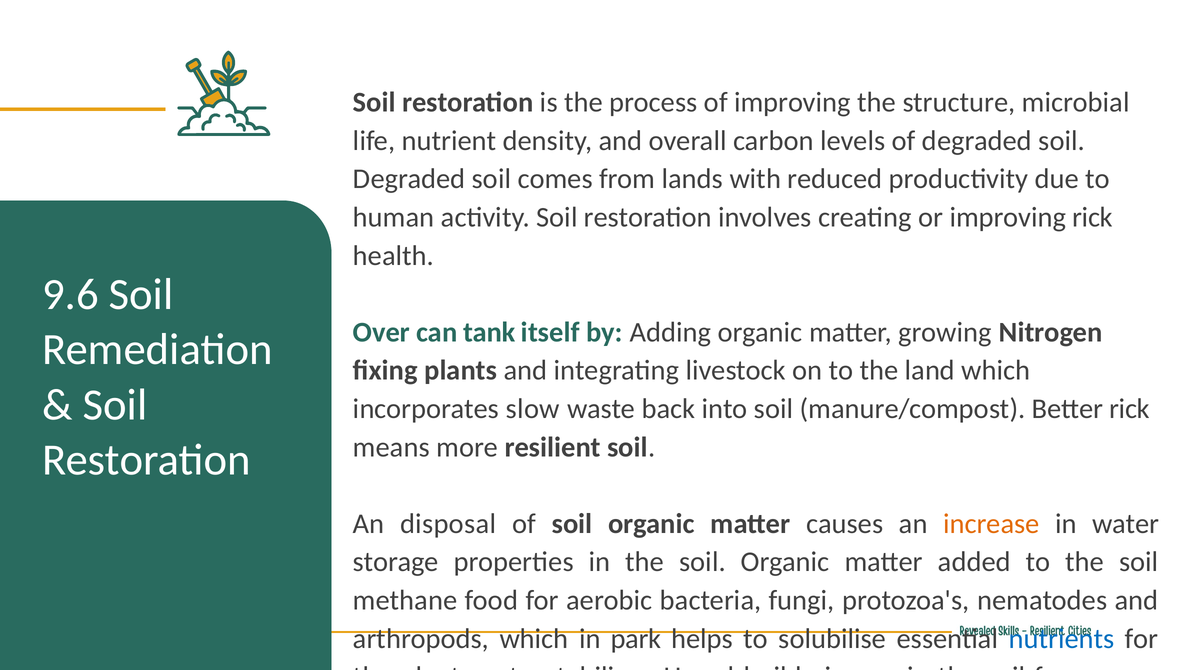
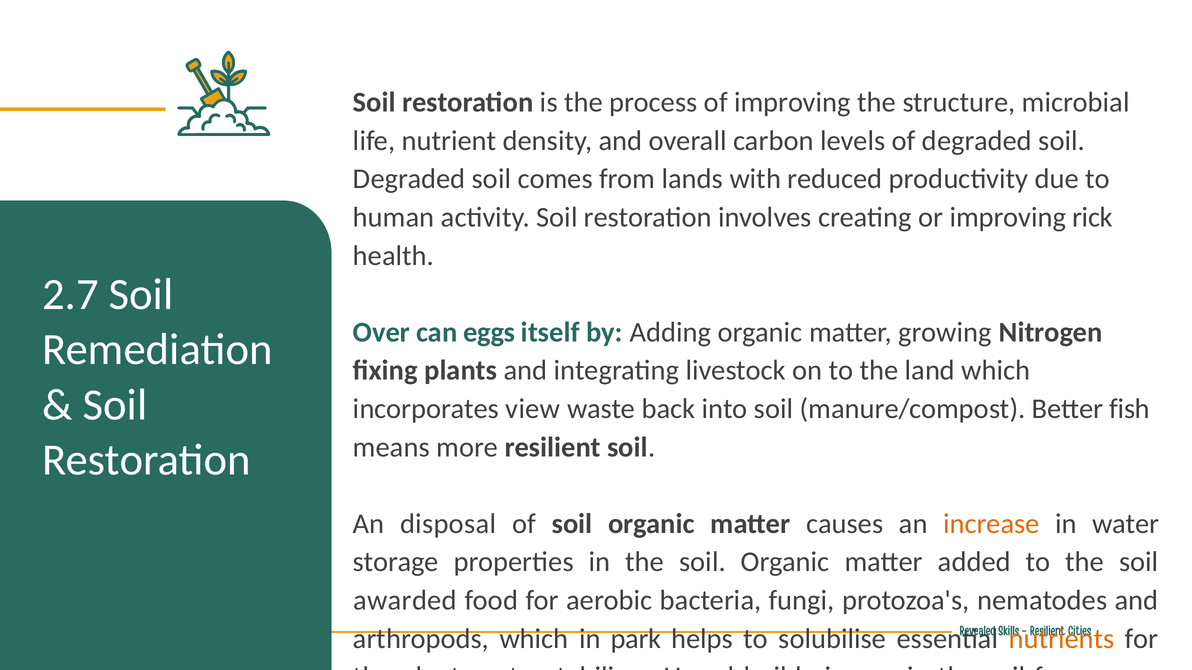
9.6: 9.6 -> 2.7 (71, 295)
tank: tank -> eggs (489, 332)
slow: slow -> view (533, 409)
Better rick: rick -> fish (1130, 409)
methane: methane -> awarded (405, 601)
nutrients colour: blue -> orange (1062, 639)
